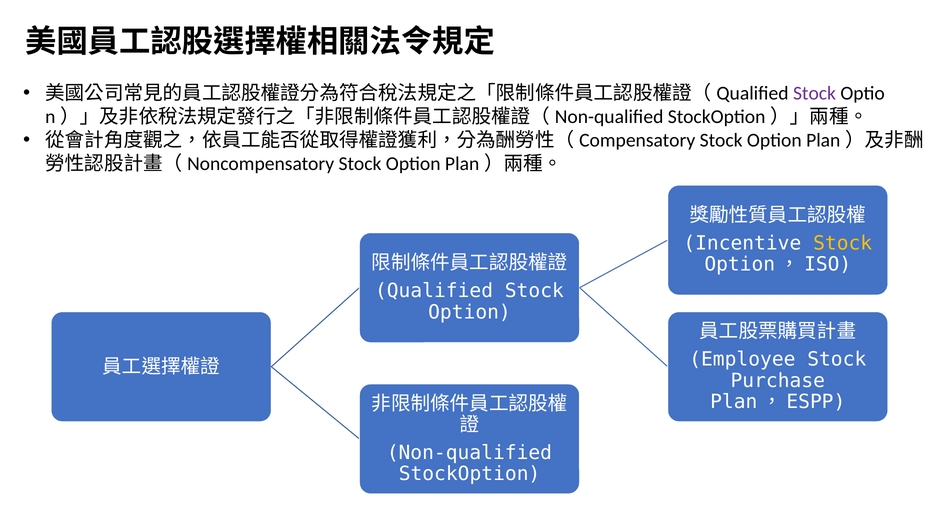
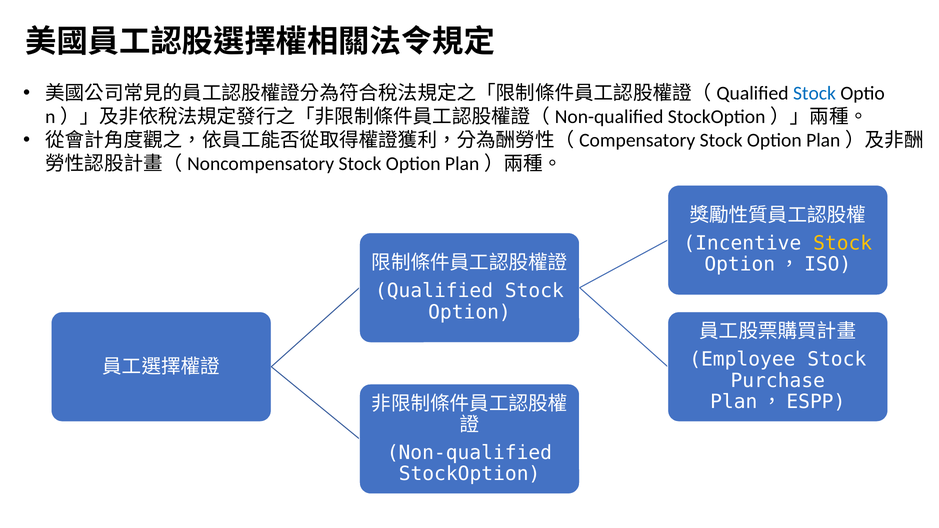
Stock colour: purple -> blue (814, 93)
